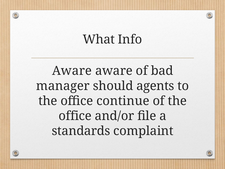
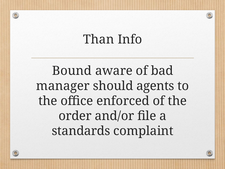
What: What -> Than (99, 39)
Aware: Aware -> Bound (72, 71)
continue: continue -> enforced (123, 101)
office: office -> order (75, 116)
